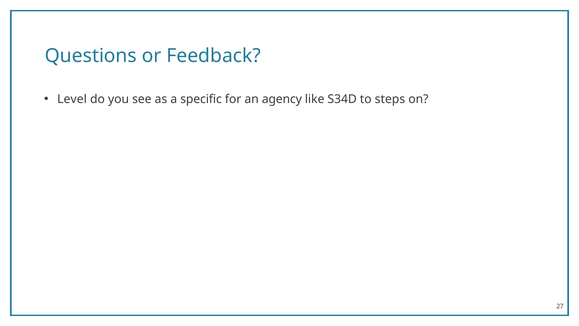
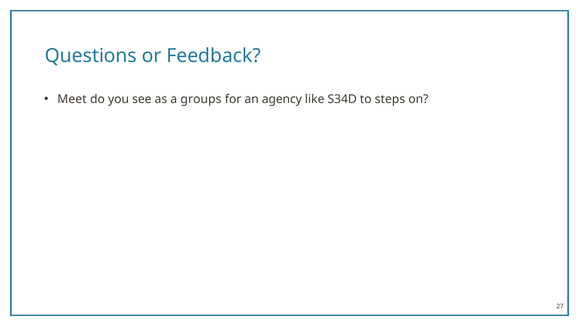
Level: Level -> Meet (72, 99)
specific: specific -> groups (201, 99)
